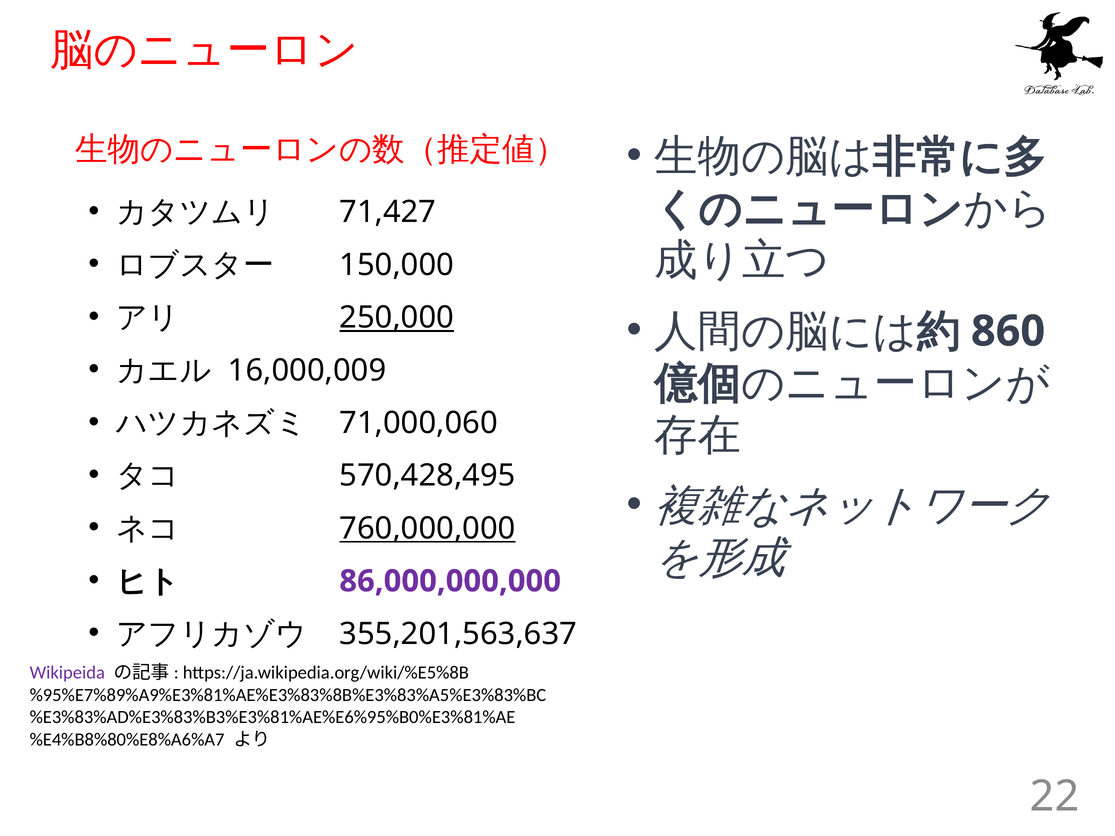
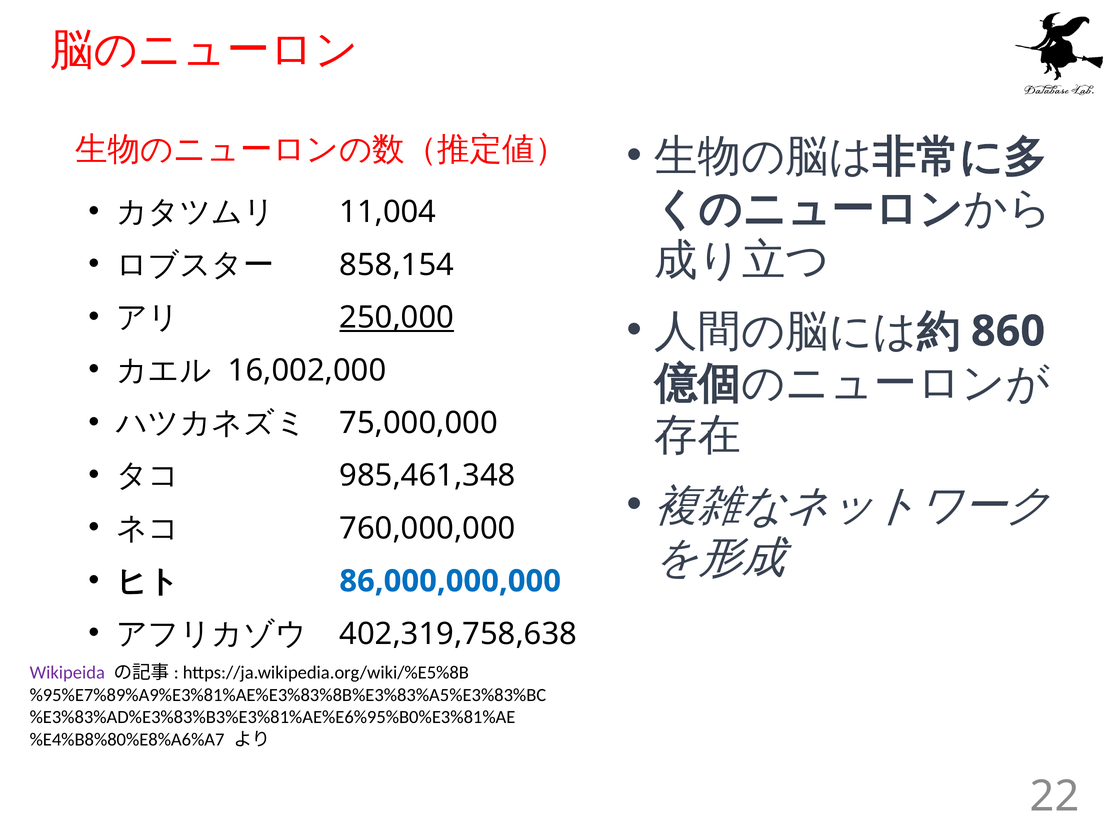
71,427: 71,427 -> 11,004 (388, 212)
150,000: 150,000 -> 858,154 (397, 265)
16,000,009: 16,000,009 -> 16,002,000 (307, 370)
71,000,060: 71,000,060 -> 75,000,000 (419, 423)
570,428,495: 570,428,495 -> 985,461,348 (427, 476)
760,000,000 underline: present -> none (427, 529)
86,000,000,000 colour: purple -> blue (450, 581)
355,201,563,637: 355,201,563,637 -> 402,319,758,638 (458, 634)
